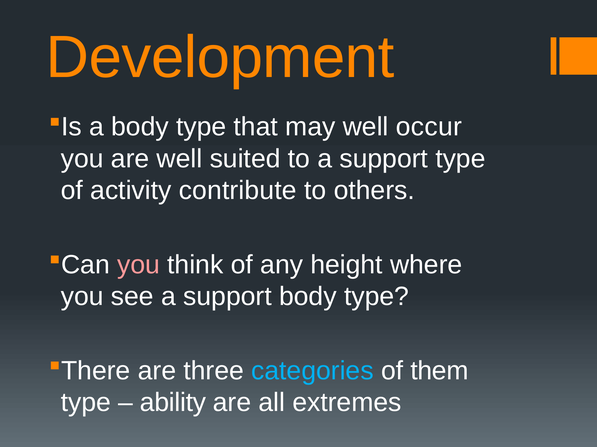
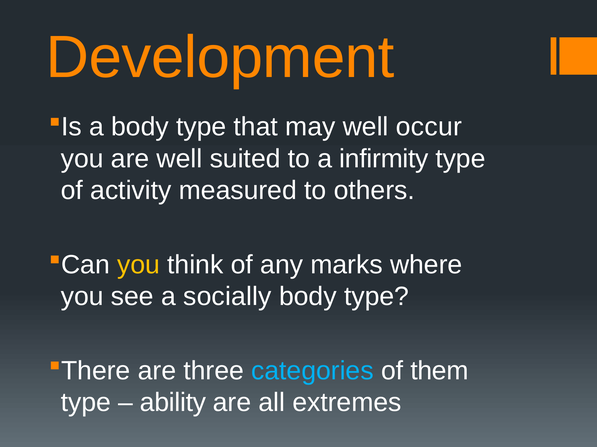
to a support: support -> infirmity (384, 159)
contribute: contribute -> measured (238, 191)
you colour: pink -> yellow (138, 265)
height: height -> marks (347, 265)
see a support: support -> socially (227, 297)
